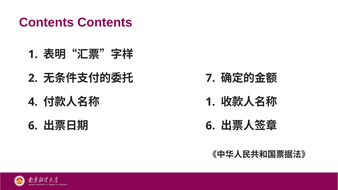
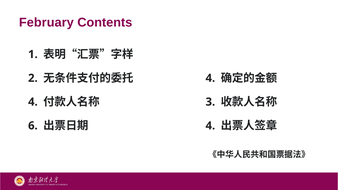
Contents: Contents -> February (46, 23)
7: 7 -> 4 (210, 78)
1: 1 -> 3 (210, 102)
6: 6 -> 4 (210, 126)
